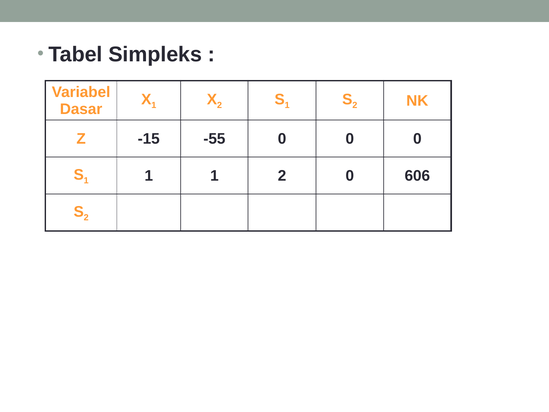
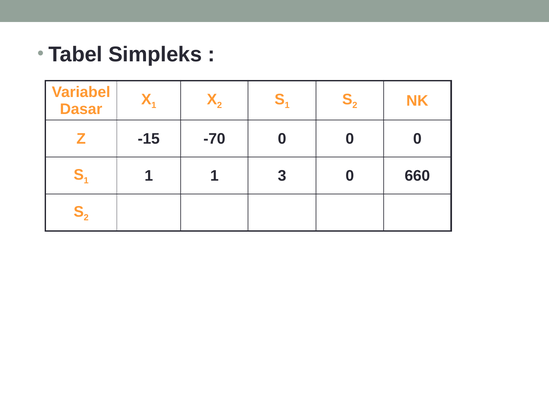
-55: -55 -> -70 (214, 139)
1 2: 2 -> 3 (282, 176)
606: 606 -> 660 (417, 176)
